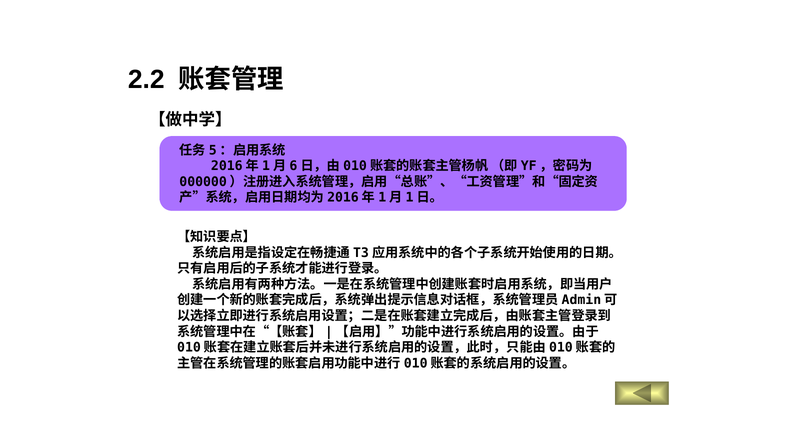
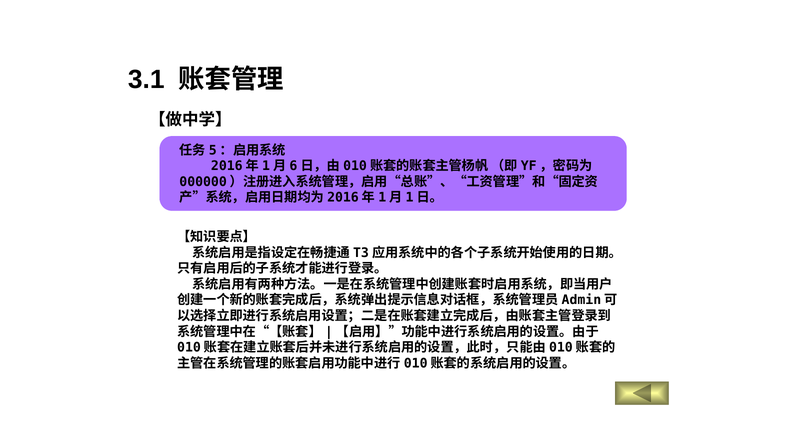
2.2: 2.2 -> 3.1 (146, 79)
